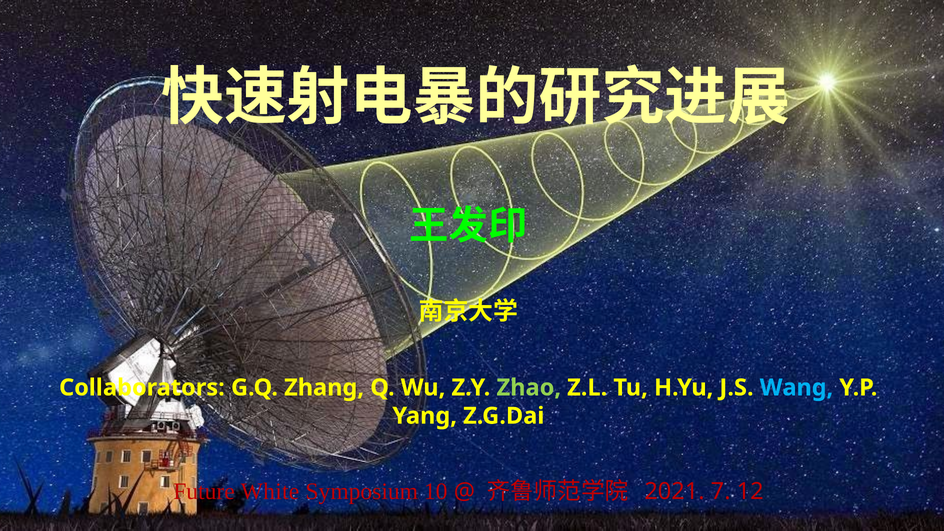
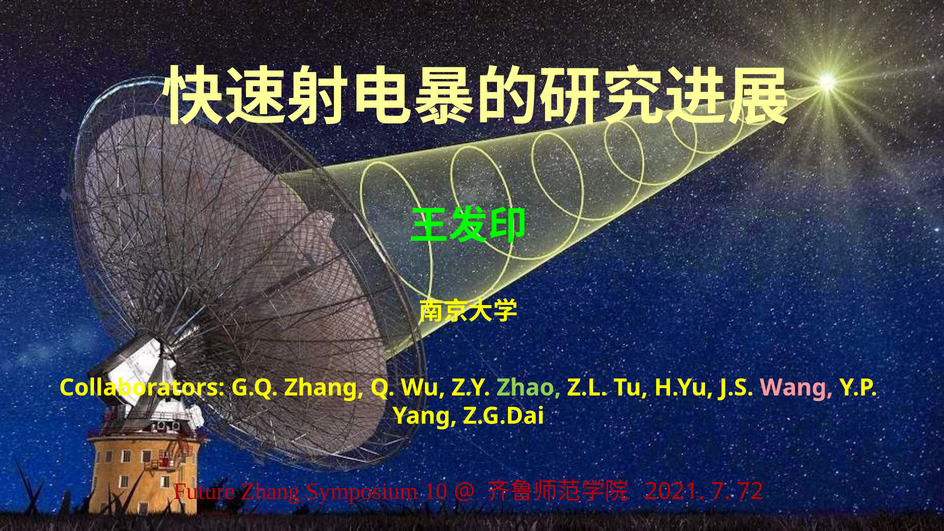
Wang colour: light blue -> pink (796, 388)
Future White: White -> Zhang (270, 491)
12: 12 -> 72 (750, 491)
